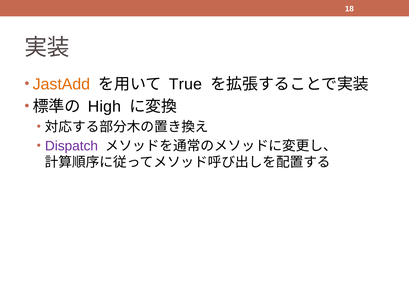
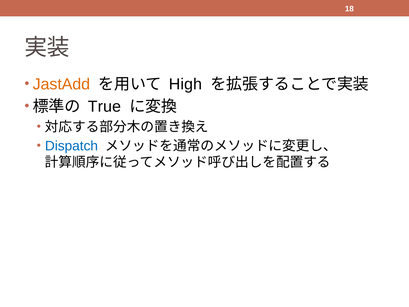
True: True -> High (185, 84)
High: High -> True (104, 107)
Dispatch colour: purple -> blue (71, 146)
